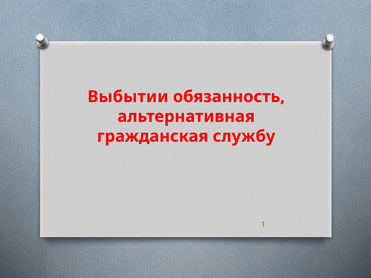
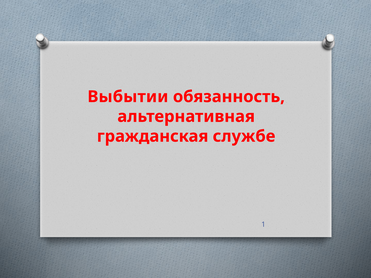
службу: службу -> службе (244, 136)
